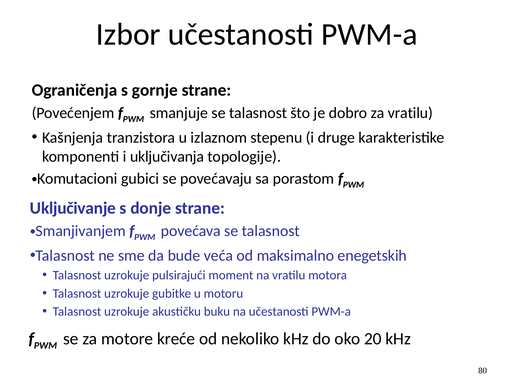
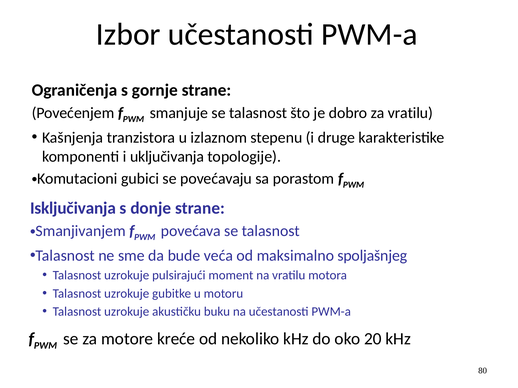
Uključivanje: Uključivanje -> Isključivanja (73, 208)
enegetskih: enegetskih -> spoljašnjeg (372, 256)
